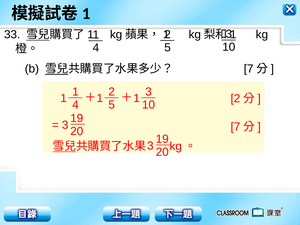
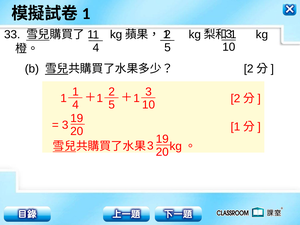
7: 7 -> 2 (249, 69)
20 7: 7 -> 1 (235, 127)
